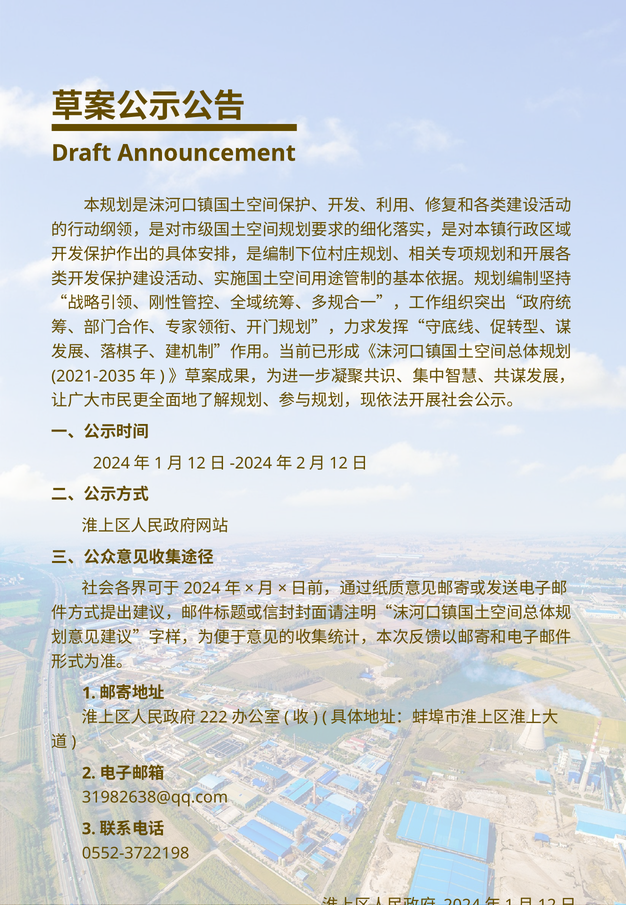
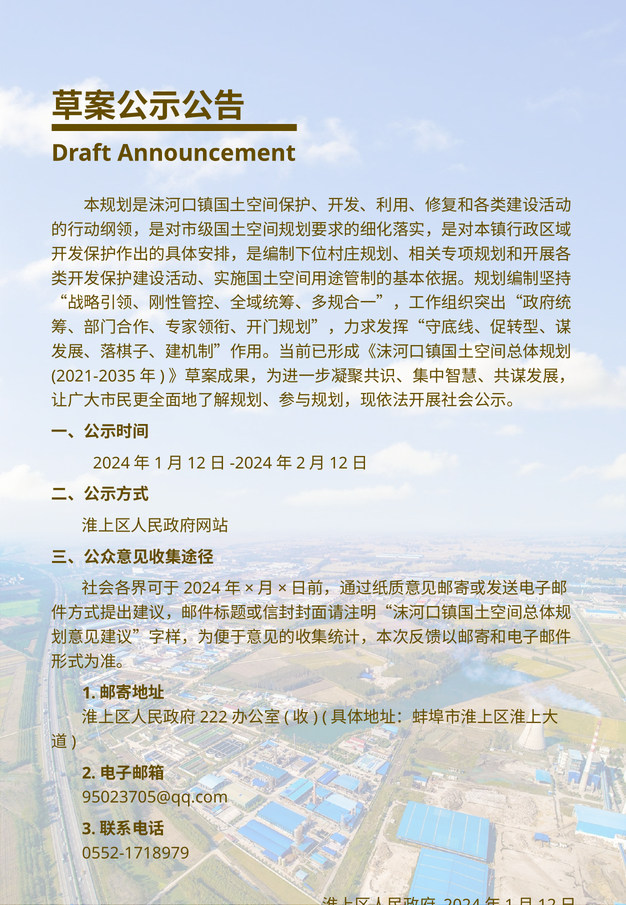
31982638@qq.com: 31982638@qq.com -> 95023705@qq.com (155, 797)
0552-3722198: 0552-3722198 -> 0552-1718979 (136, 853)
